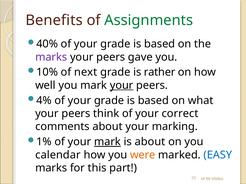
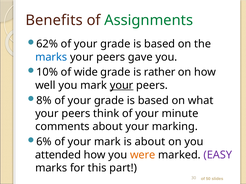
40%: 40% -> 62% (47, 44)
marks colour: purple -> blue (51, 57)
next: next -> wide (86, 72)
4%: 4% -> 8% (44, 101)
correct: correct -> minute (180, 114)
1%: 1% -> 6% (44, 142)
mark underline: present -> none (107, 142)
calendar: calendar -> attended (58, 155)
EASY colour: blue -> purple (218, 155)
